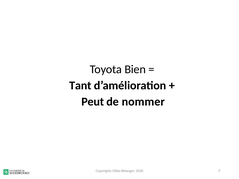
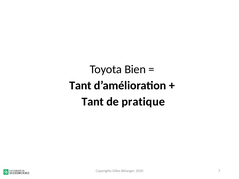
Peut: Peut -> Tant (93, 102)
nommer: nommer -> pratique (143, 102)
